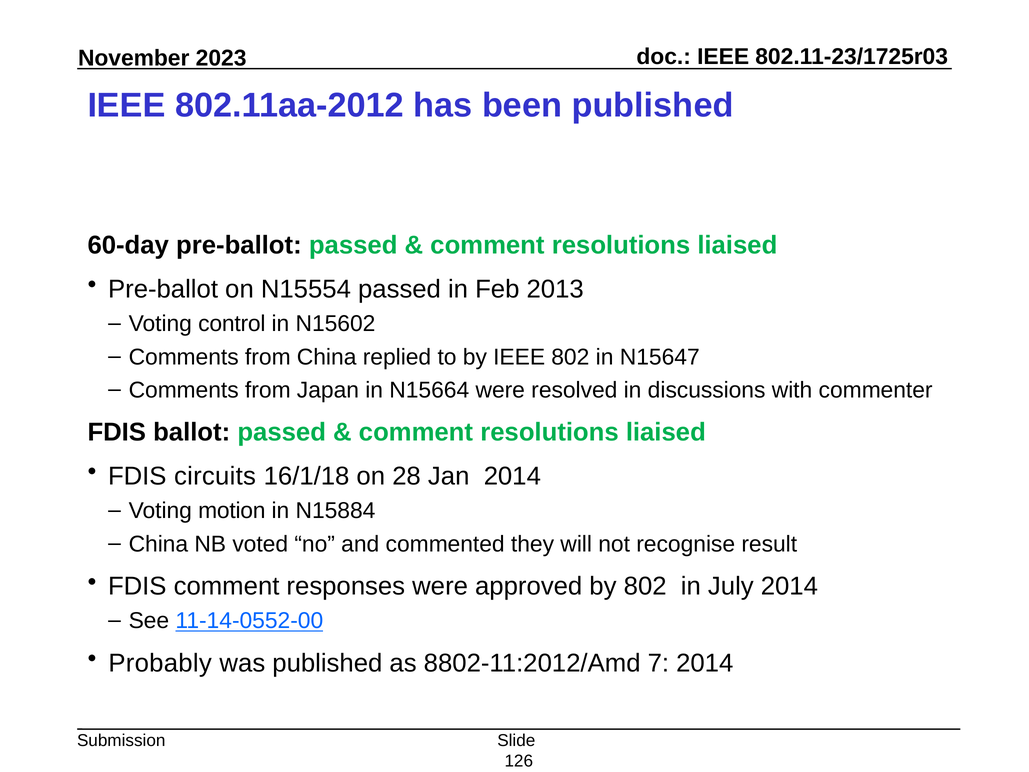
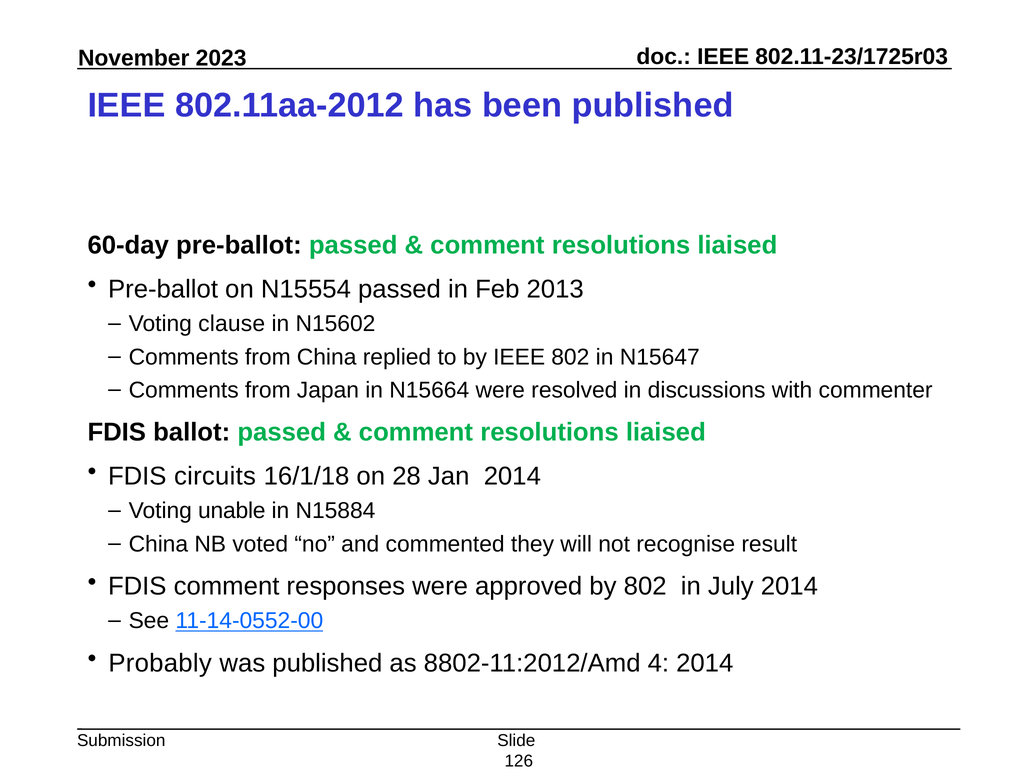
control: control -> clause (232, 324)
motion: motion -> unable (232, 511)
7: 7 -> 4 (658, 663)
